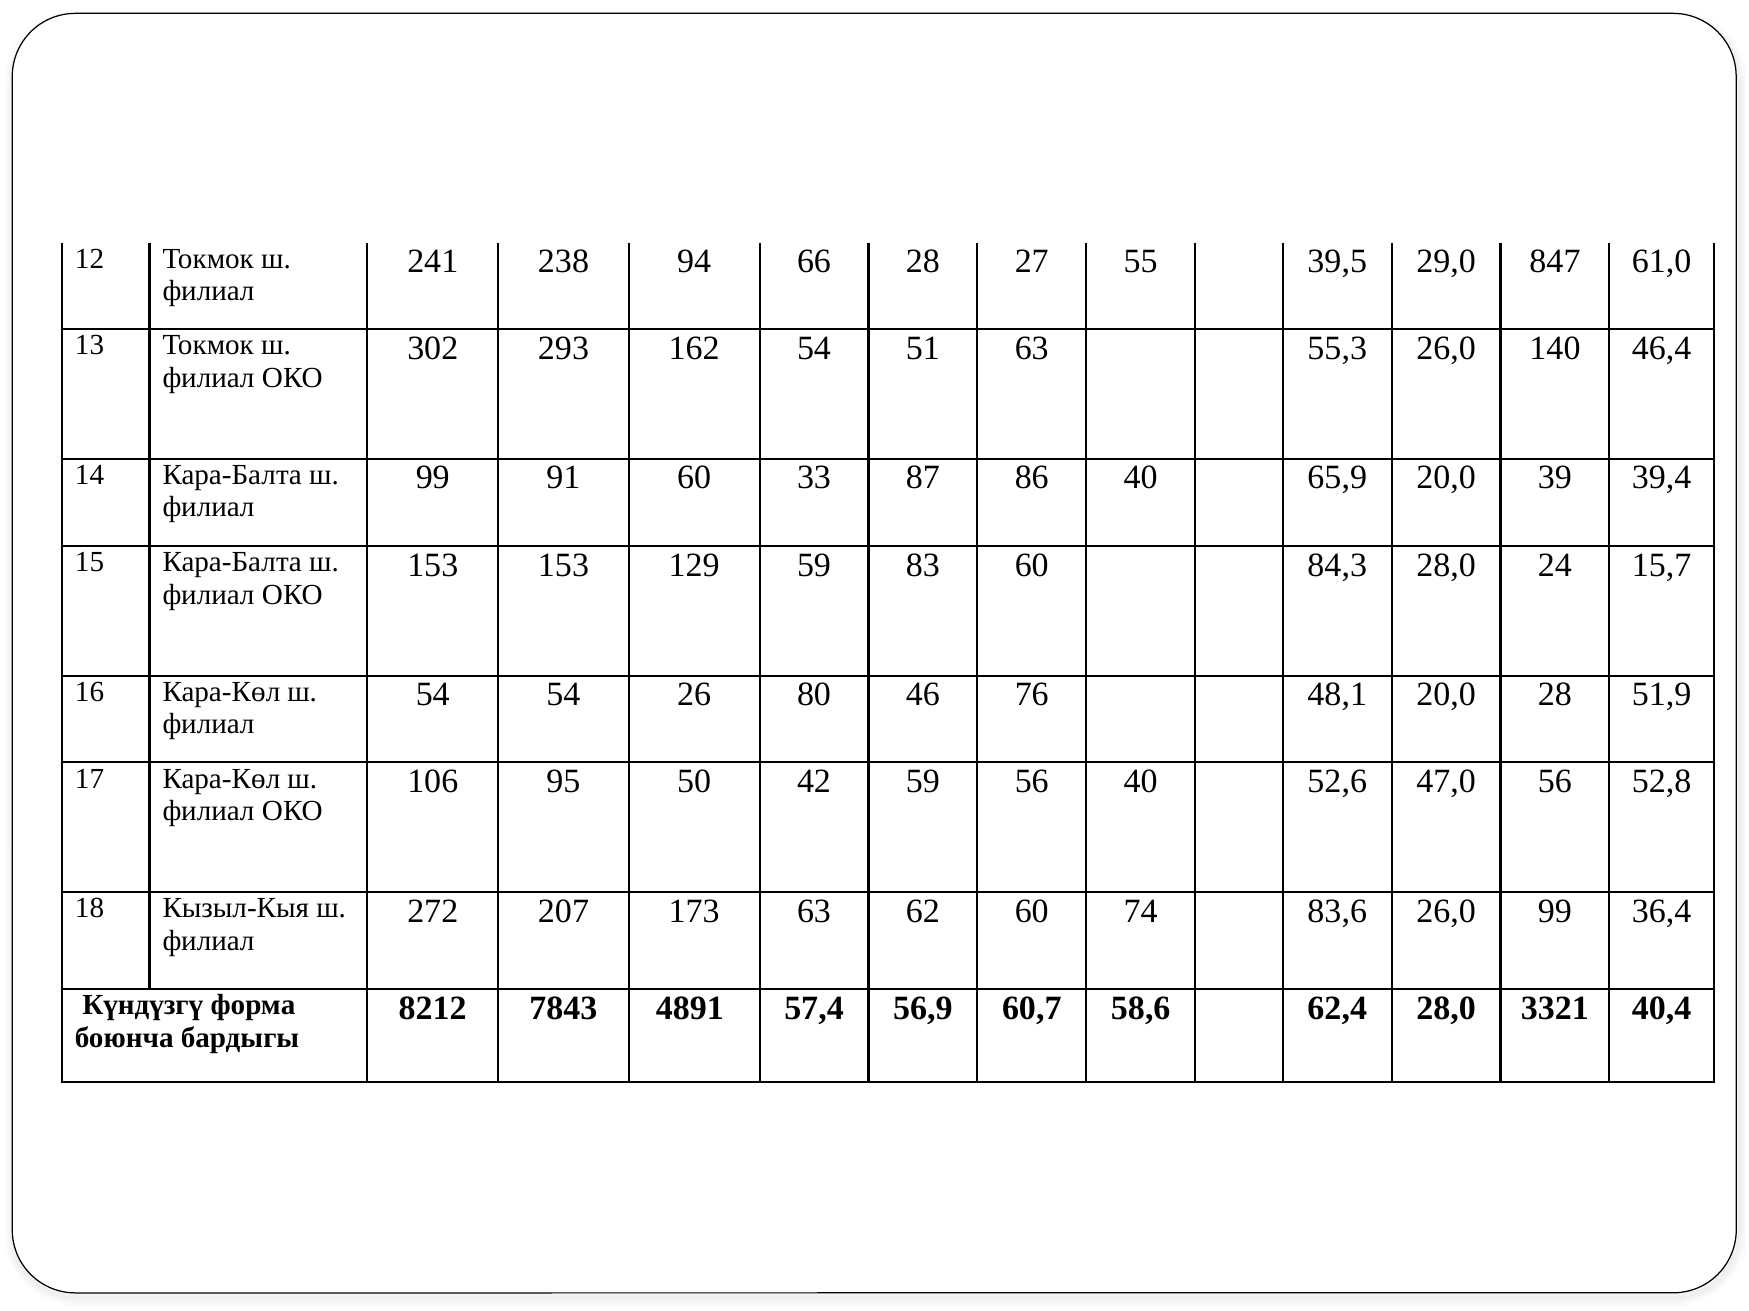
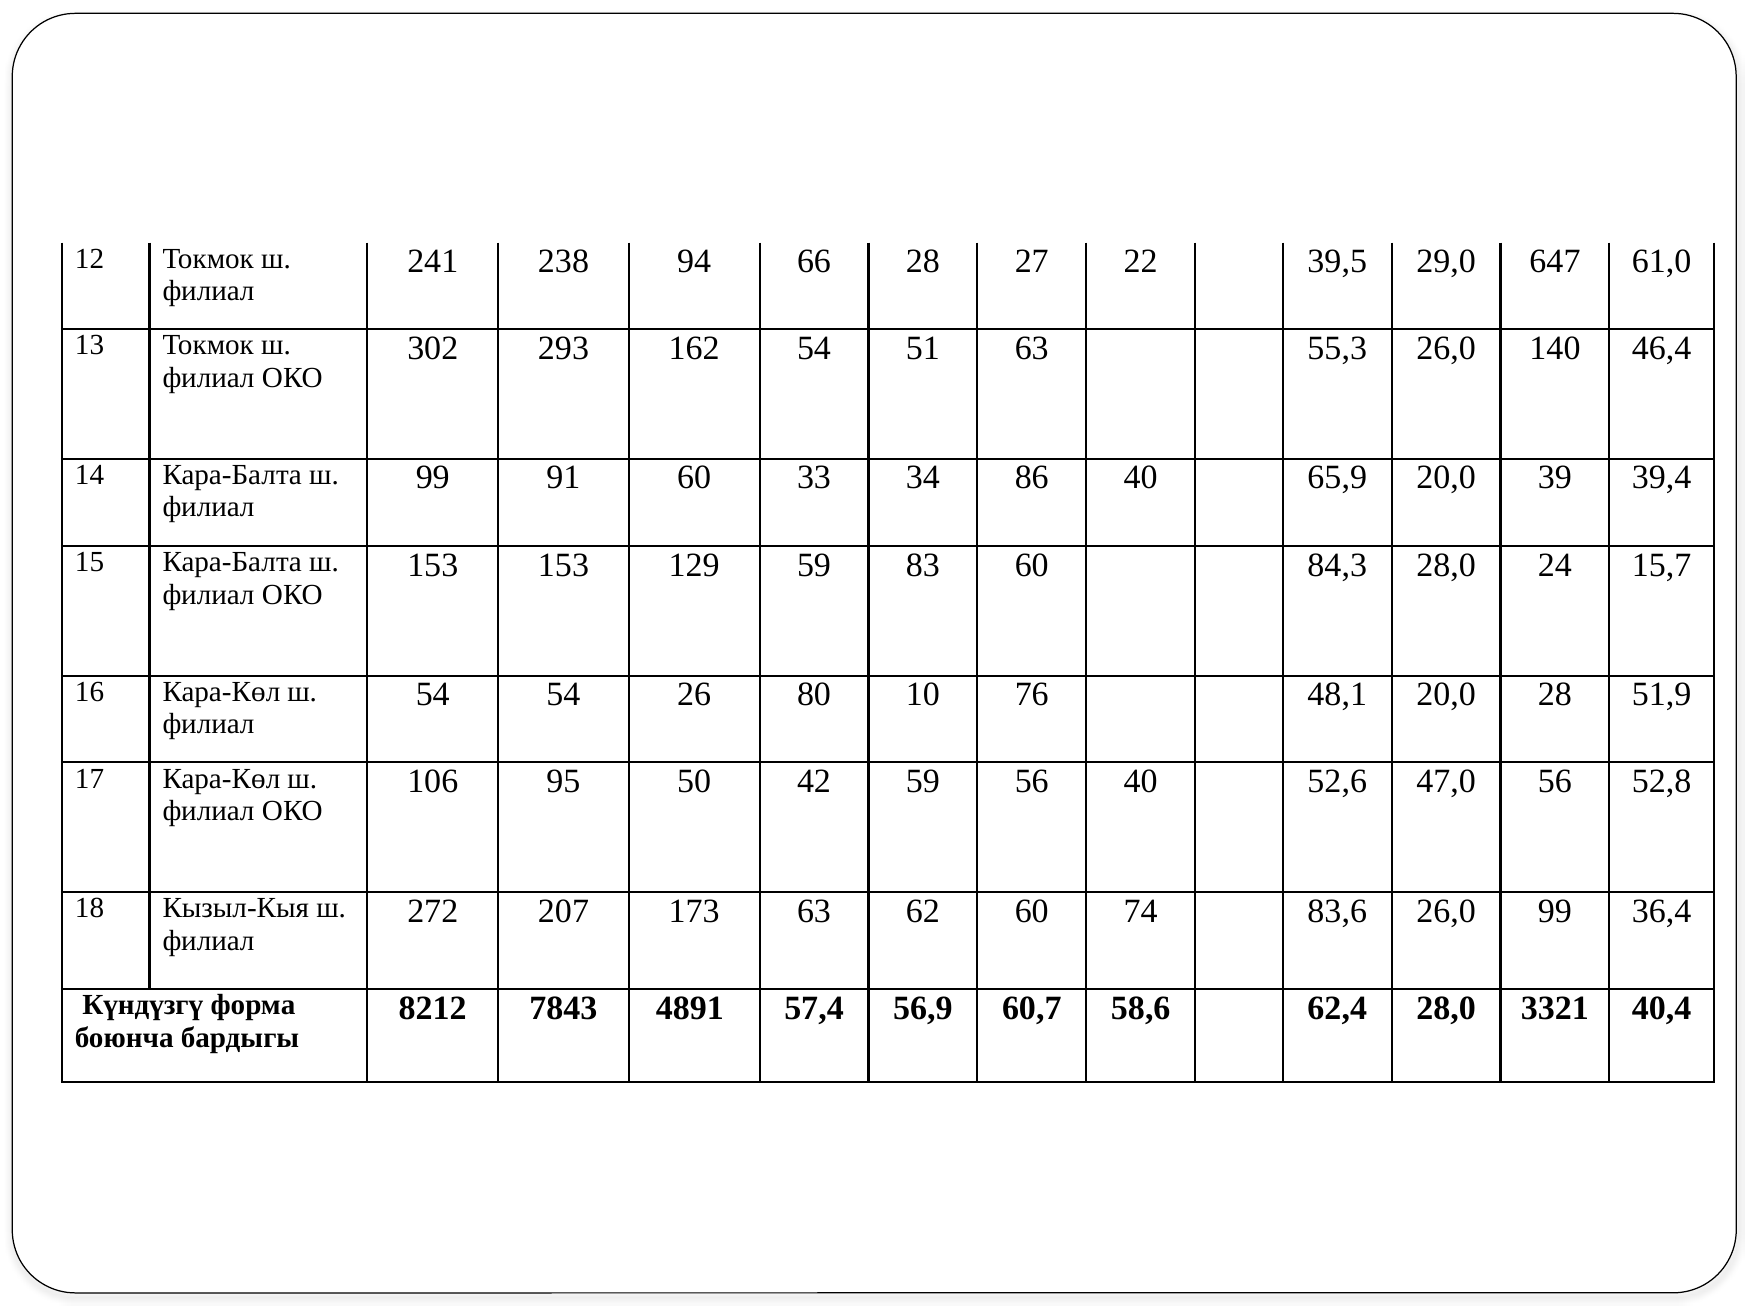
55: 55 -> 22 (1141, 262)
847: 847 -> 647 (1555, 262)
87: 87 -> 34 (923, 478)
46: 46 -> 10 (923, 695)
